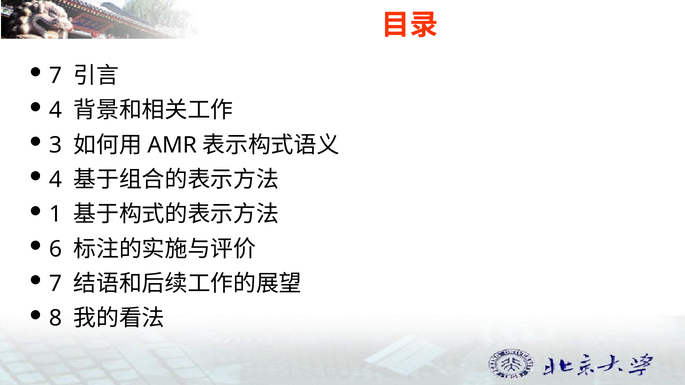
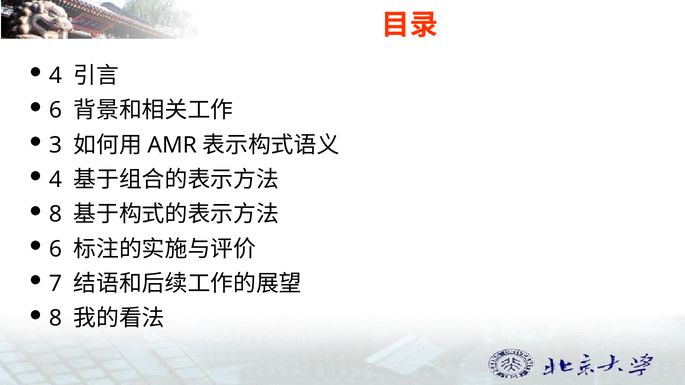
7: 7 -> 4 (55, 76)
4: 4 -> 6 (55, 110)
1: 1 -> 8 (55, 215)
